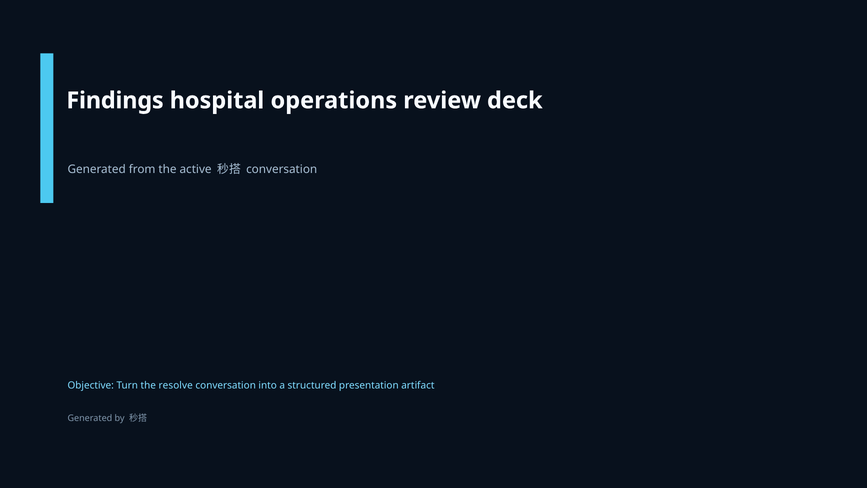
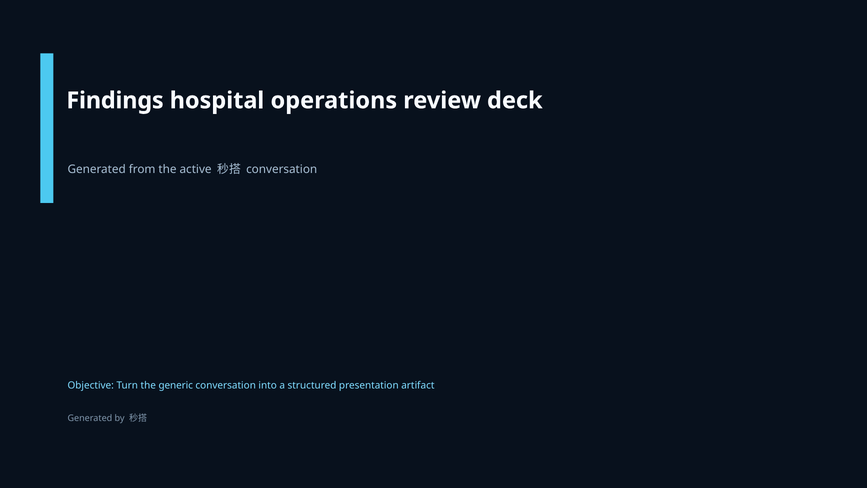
resolve: resolve -> generic (176, 385)
